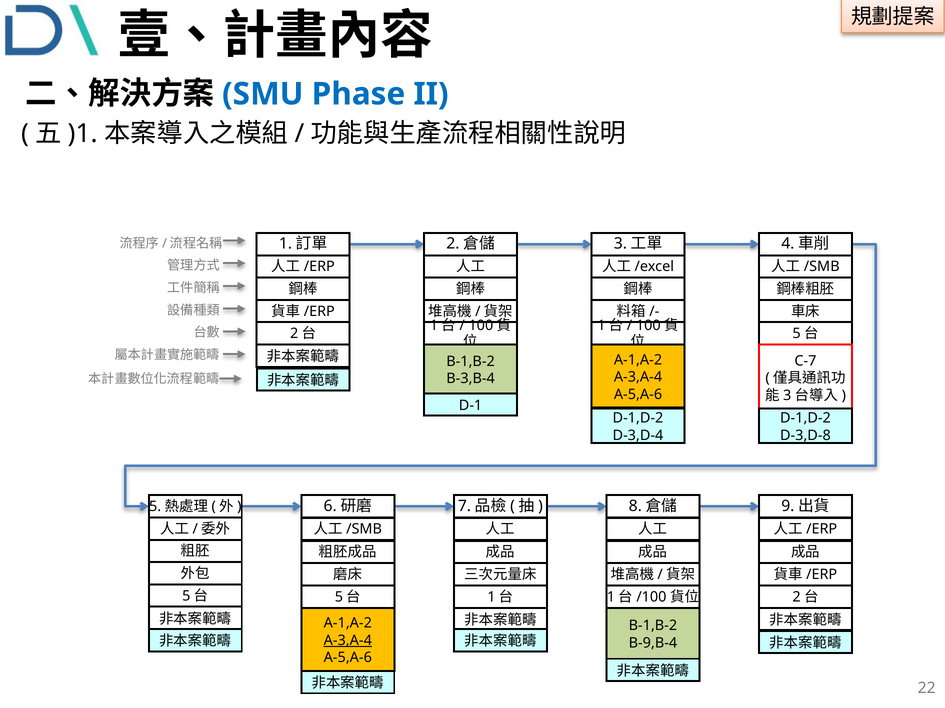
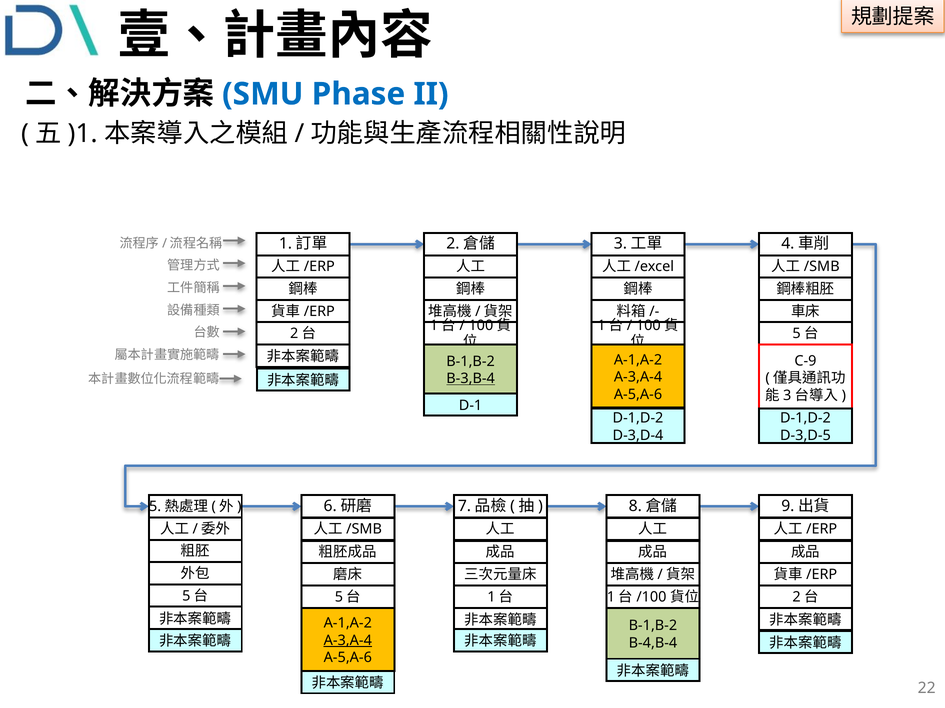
C-7: C-7 -> C-9 (805, 361)
B-3,B-4 underline: none -> present (471, 379)
D-3,D-8: D-3,D-8 -> D-3,D-5 (805, 436)
B-9,B-4: B-9,B-4 -> B-4,B-4 (653, 644)
